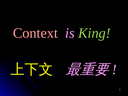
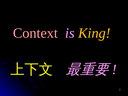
King colour: light green -> yellow (94, 33)
